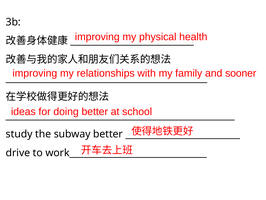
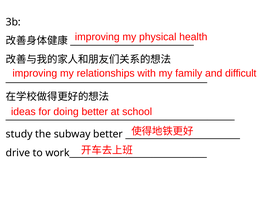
sooner: sooner -> difficult (241, 73)
